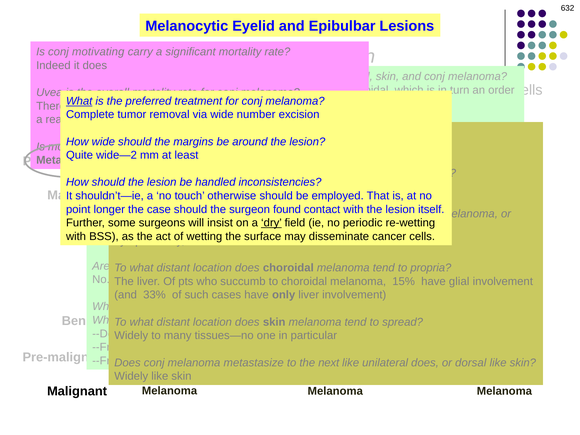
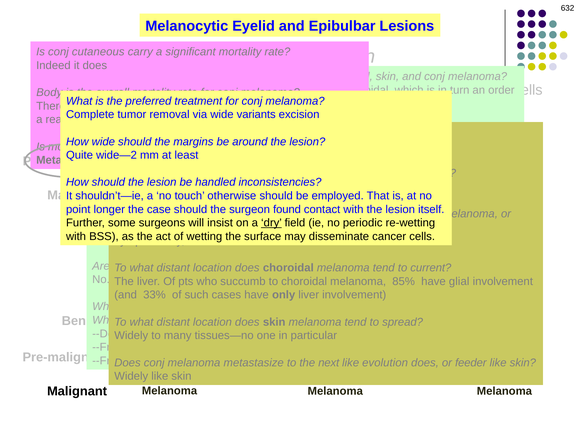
motivating: motivating -> cutaneous (98, 52)
Uvea: Uvea -> Body (49, 93)
What underline: present -> none (79, 101)
number: number -> variants (256, 115)
propria: propria -> current (431, 268)
15%: 15% -> 85% (404, 281)
unilateral: unilateral -> evolution (385, 363)
dorsal: dorsal -> feeder (471, 363)
